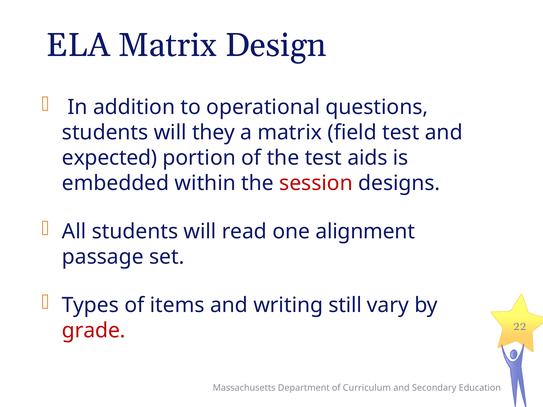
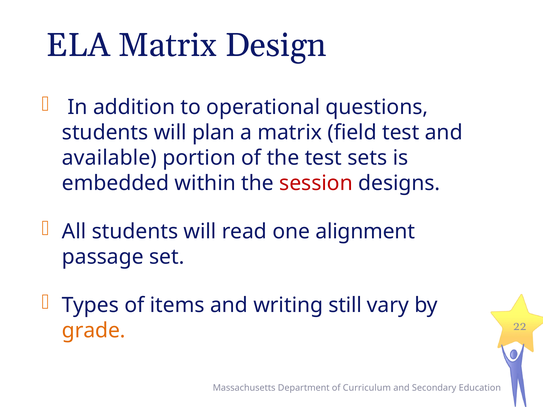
they: they -> plan (214, 133)
expected: expected -> available (109, 158)
aids: aids -> sets (367, 158)
grade colour: red -> orange (94, 331)
